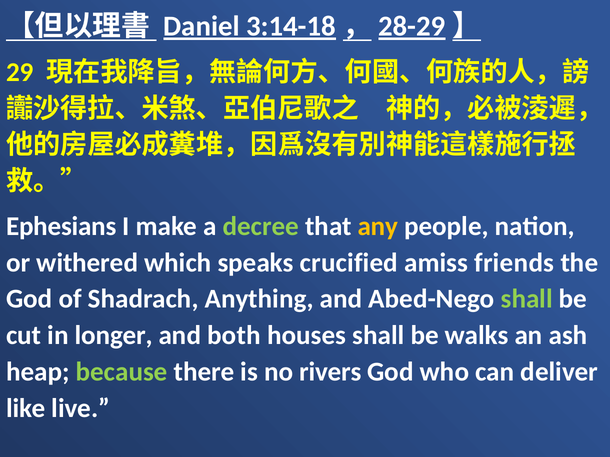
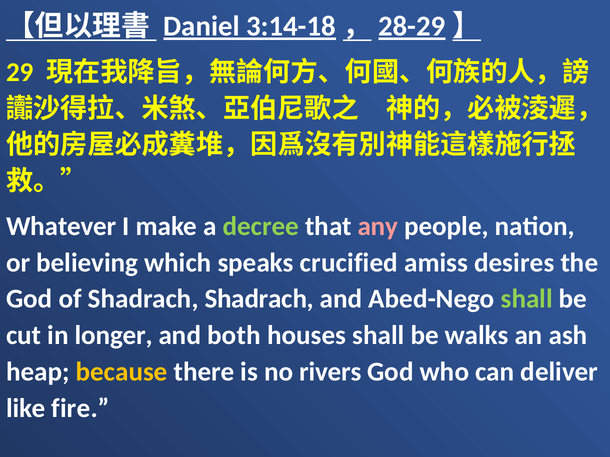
Ephesians: Ephesians -> Whatever (61, 226)
any colour: yellow -> pink (378, 226)
withered: withered -> believing (87, 263)
friends: friends -> desires (514, 263)
Shadrach Anything: Anything -> Shadrach (259, 299)
because colour: light green -> yellow (122, 372)
live: live -> fire (81, 409)
